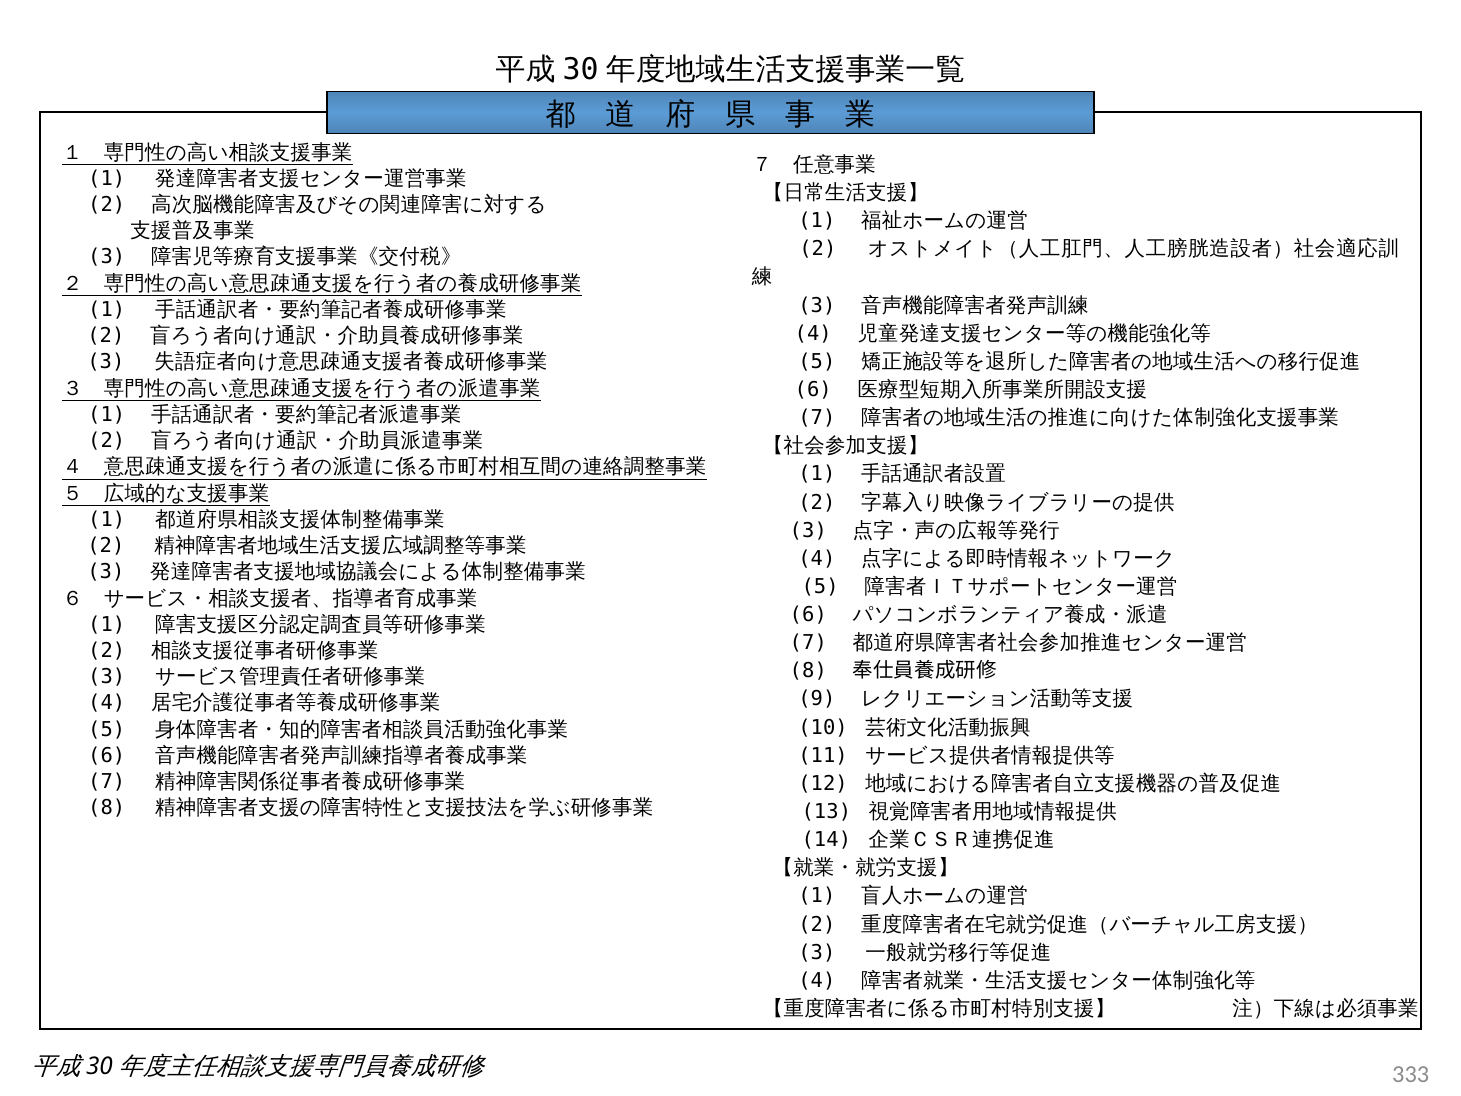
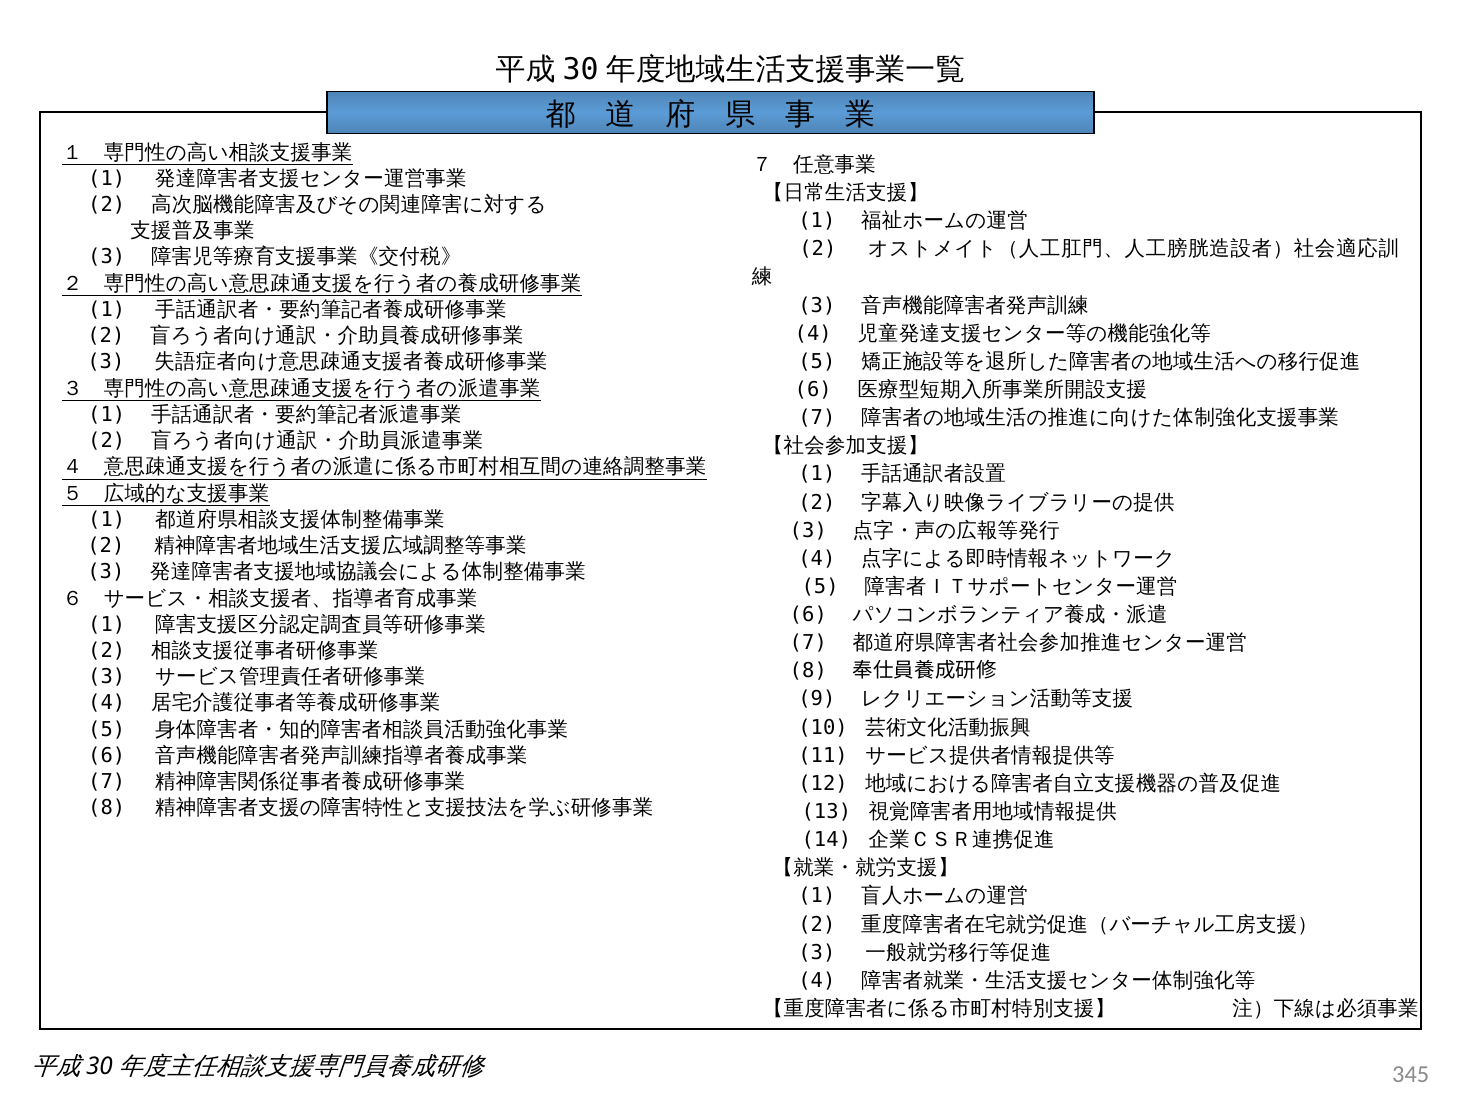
333: 333 -> 345 (1411, 1075)
